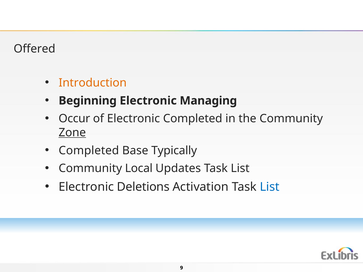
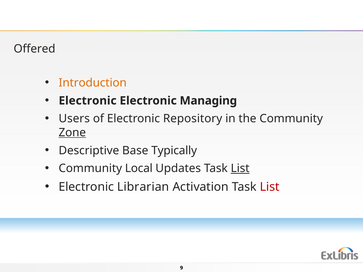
Beginning: Beginning -> Electronic (88, 101)
Occur: Occur -> Users (74, 119)
Electronic Completed: Completed -> Repository (193, 119)
Completed: Completed -> Descriptive (89, 151)
List underline: none -> present (240, 169)
Deletions: Deletions -> Librarian (143, 187)
List colour: blue -> red (270, 187)
